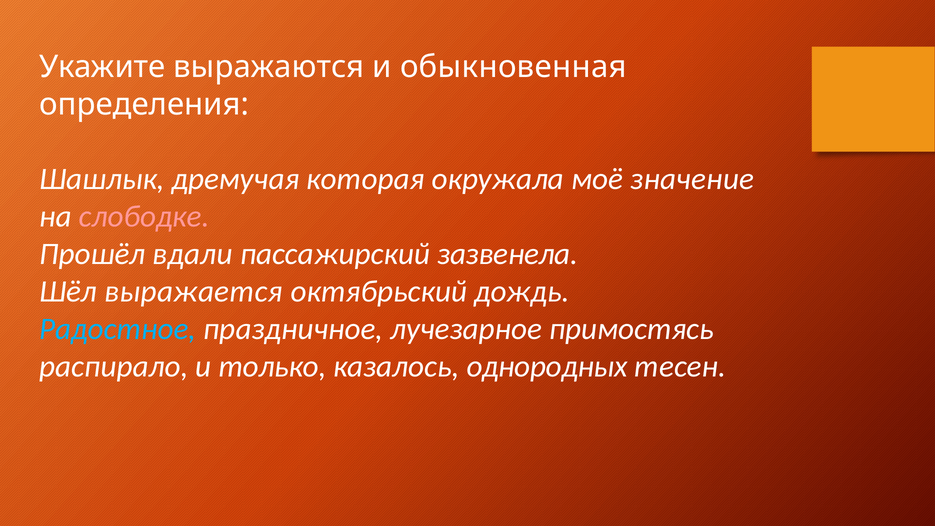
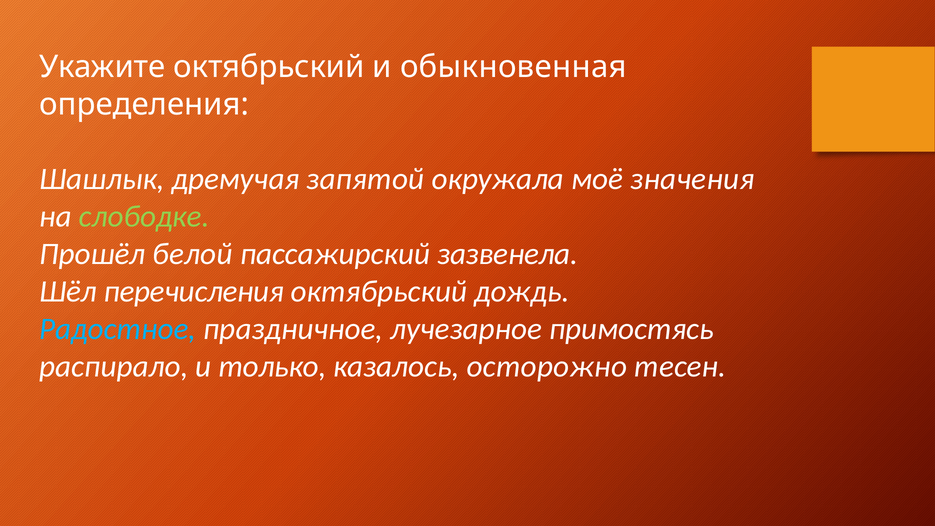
Укажите выражаются: выражаются -> октябрьский (269, 67)
которая: которая -> запятой (365, 179)
значение: значение -> значения (692, 179)
слободке colour: pink -> light green (144, 217)
вдали: вдали -> белой (193, 254)
выражается: выражается -> перечисления (194, 291)
однородных: однородных -> осторожно (547, 366)
